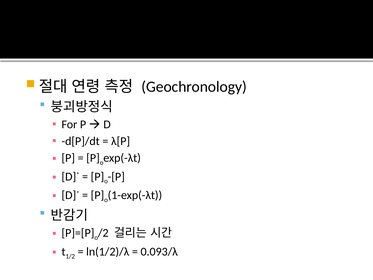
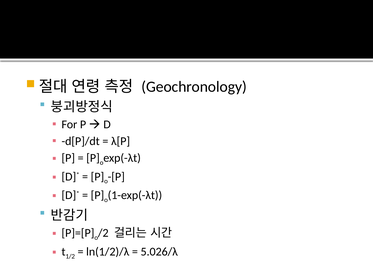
0.093/λ: 0.093/λ -> 5.026/λ (159, 251)
